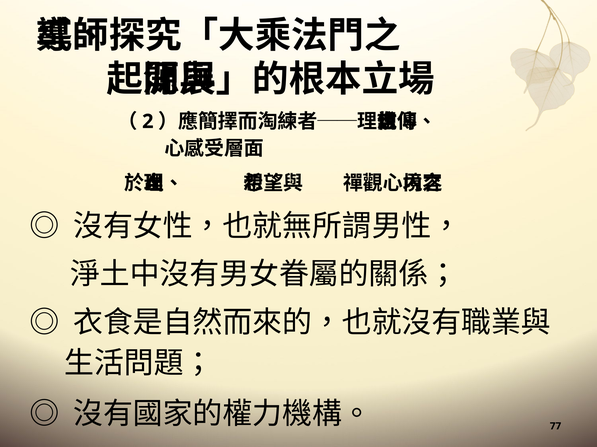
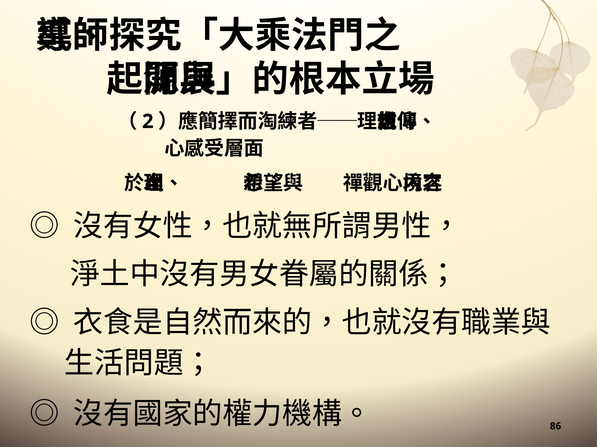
77: 77 -> 86 (556, 427)
